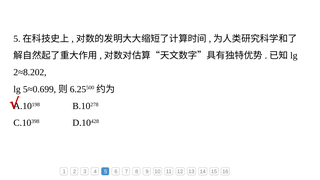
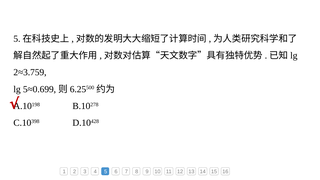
2≈8.202: 2≈8.202 -> 2≈3.759 (30, 72)
